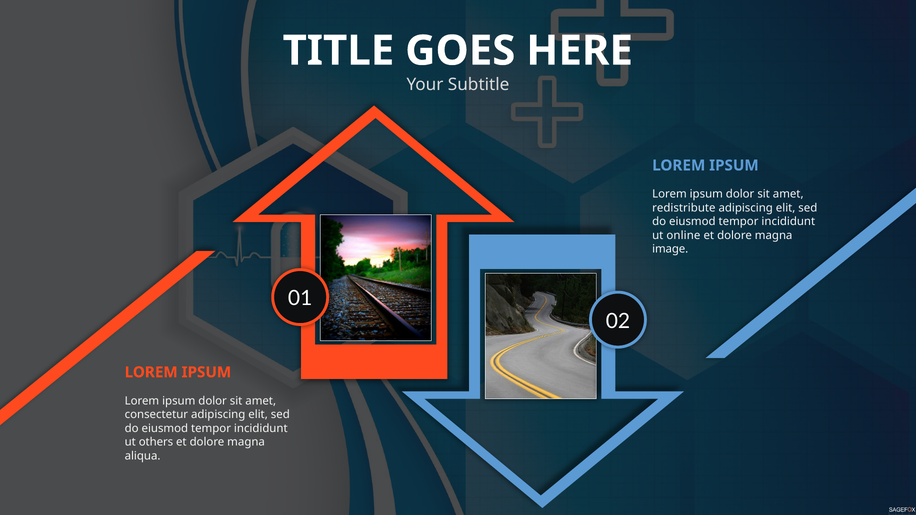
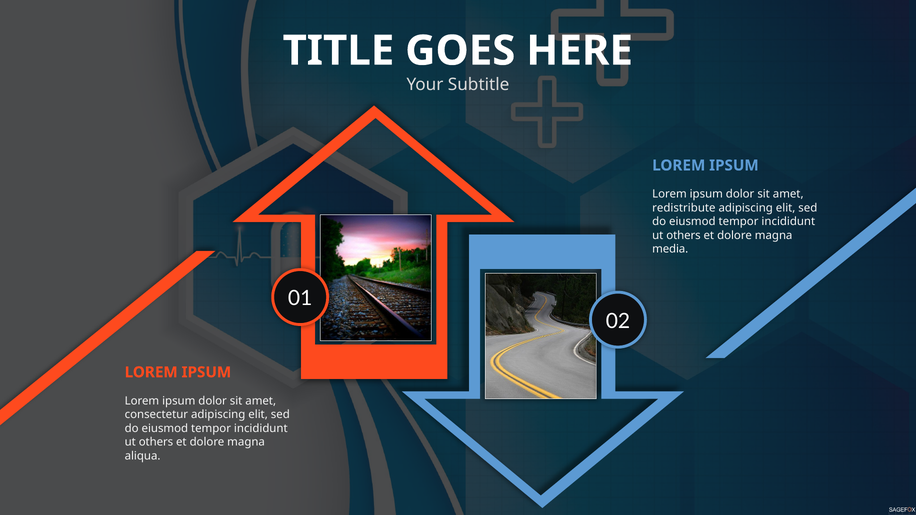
online: online -> others (683, 235)
image: image -> media (670, 249)
